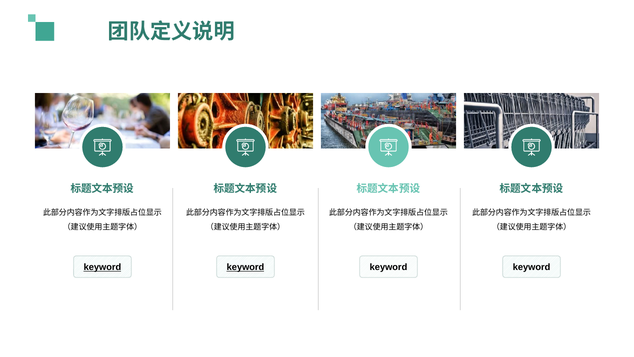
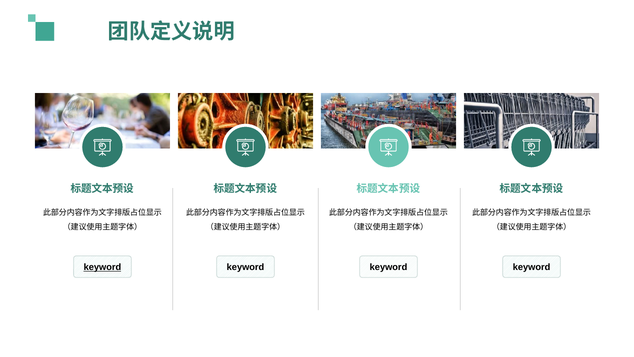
keyword underline: present -> none (245, 267)
